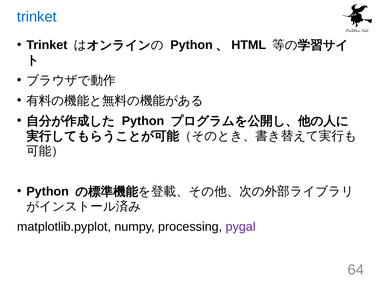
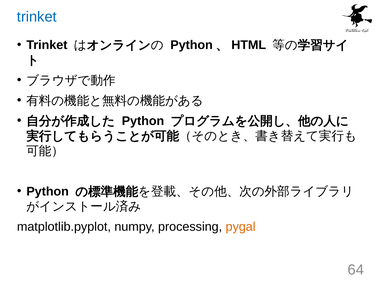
pygal colour: purple -> orange (241, 227)
